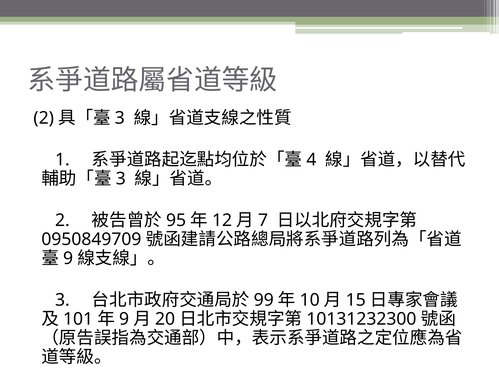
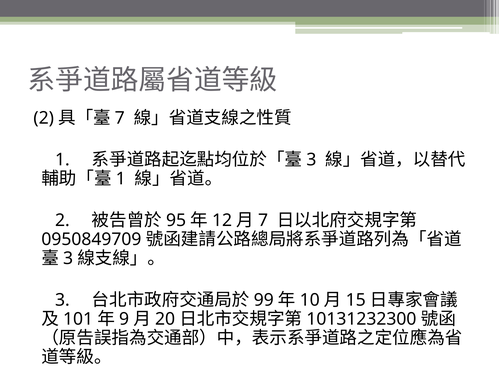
3: 3 -> 7 (120, 118)
4: 4 -> 3 (311, 160)
3: 3 -> 1 (121, 179)
9: 9 -> 3 (68, 259)
